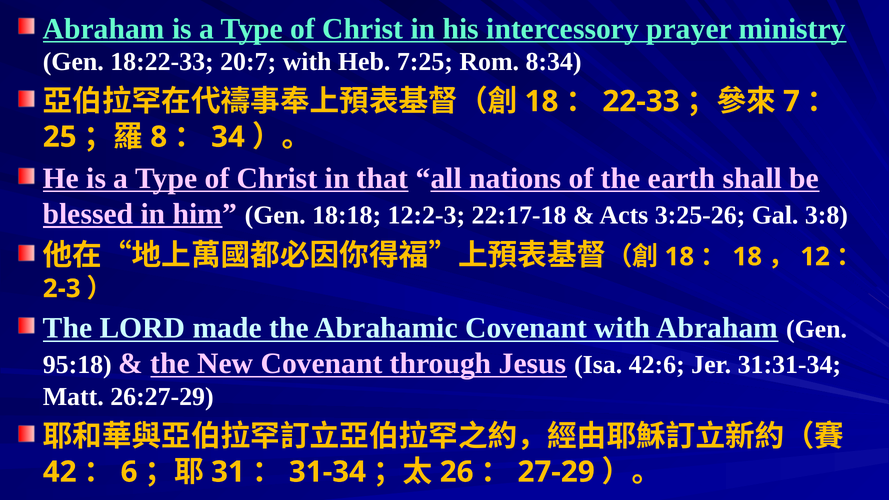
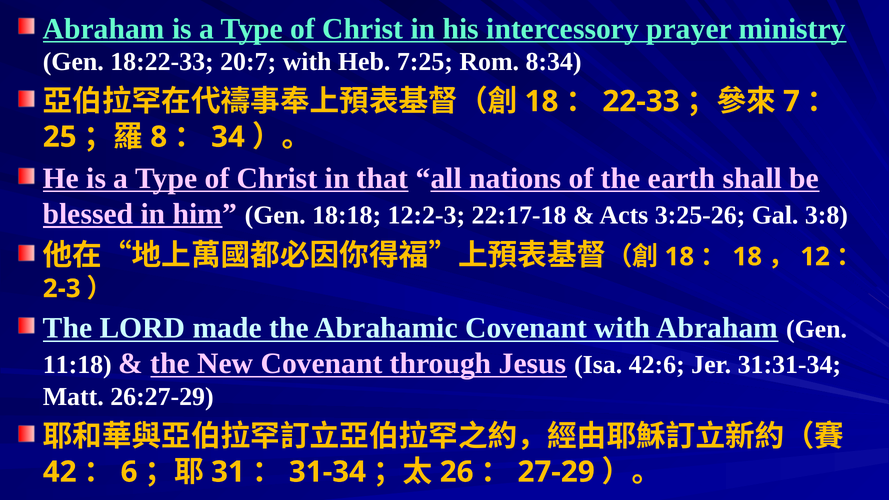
95:18: 95:18 -> 11:18 (77, 365)
